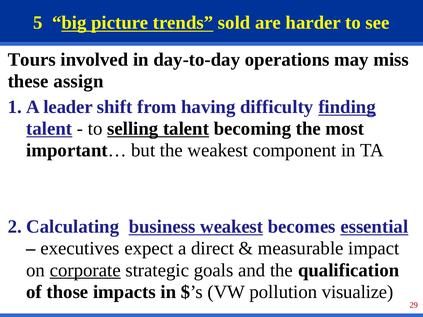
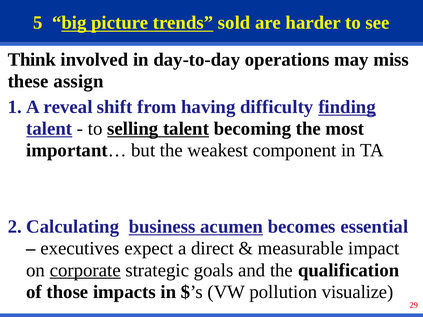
Tours: Tours -> Think (32, 60)
leader: leader -> reveal (68, 107)
business weakest: weakest -> acumen (232, 227)
essential underline: present -> none (374, 227)
